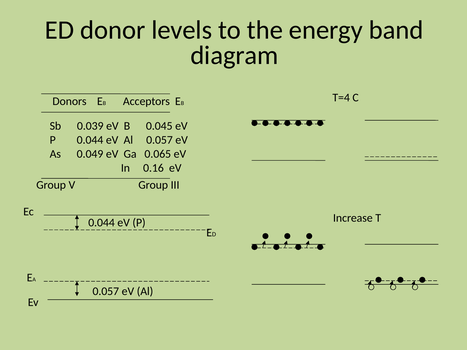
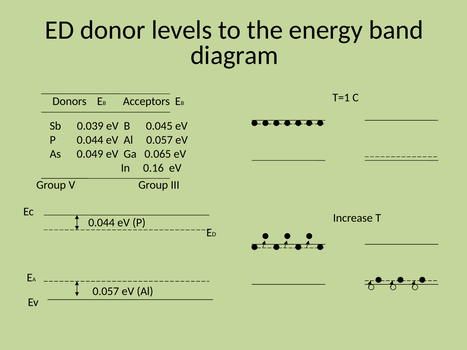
T=4: T=4 -> T=1 (341, 98)
